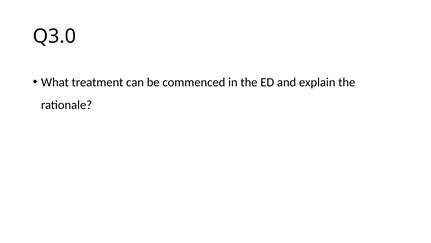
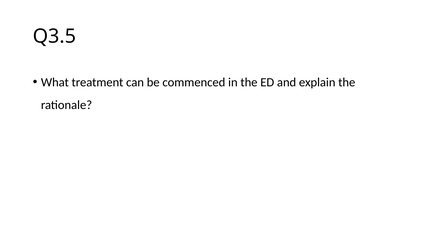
Q3.0: Q3.0 -> Q3.5 (55, 36)
